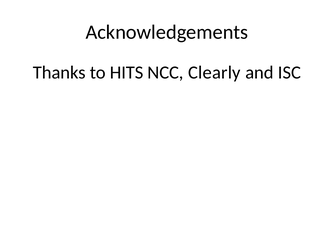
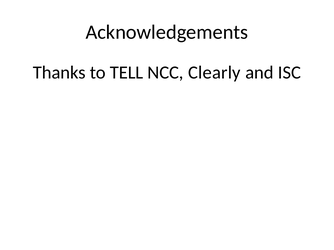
HITS: HITS -> TELL (127, 73)
